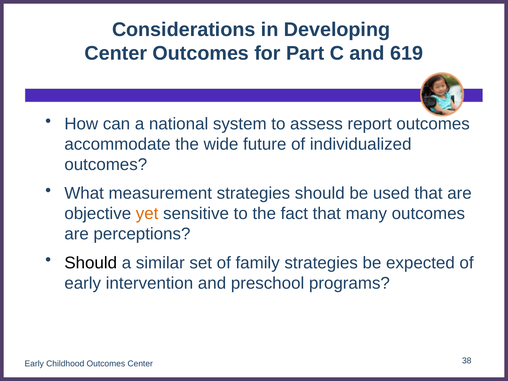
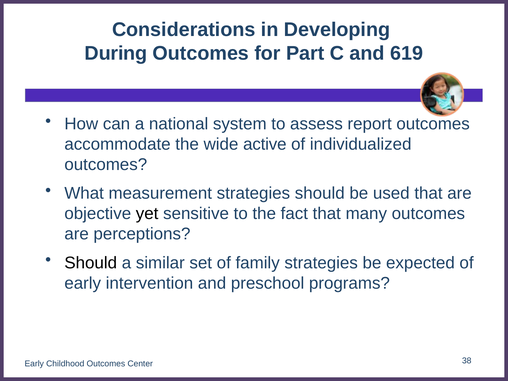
Center: Center -> During (116, 53)
future: future -> active (265, 144)
yet colour: orange -> black (147, 214)
